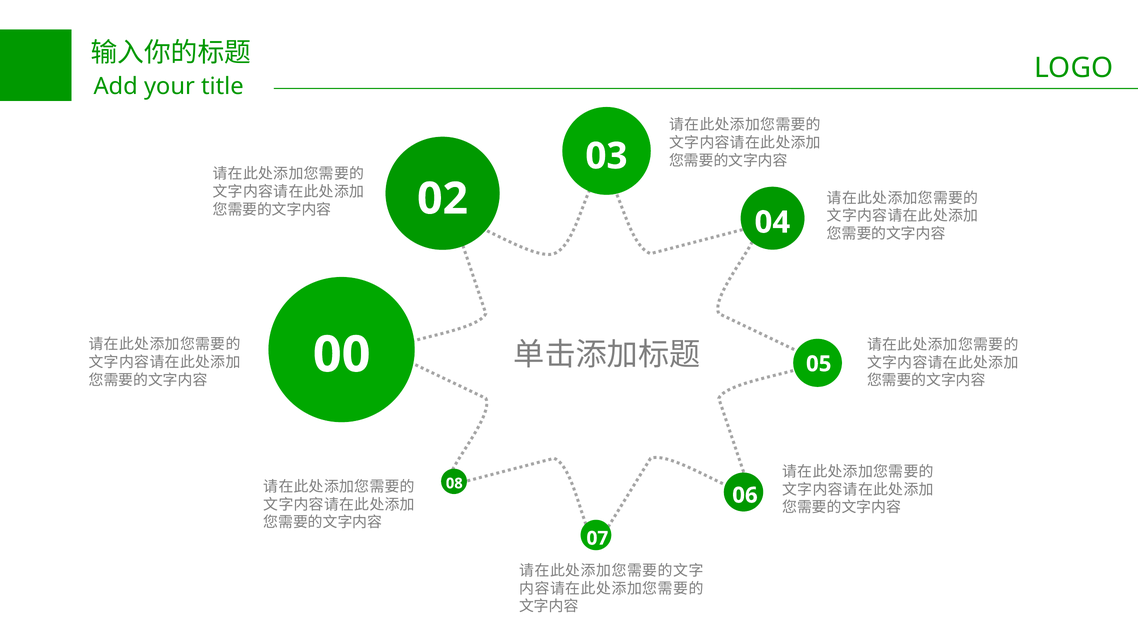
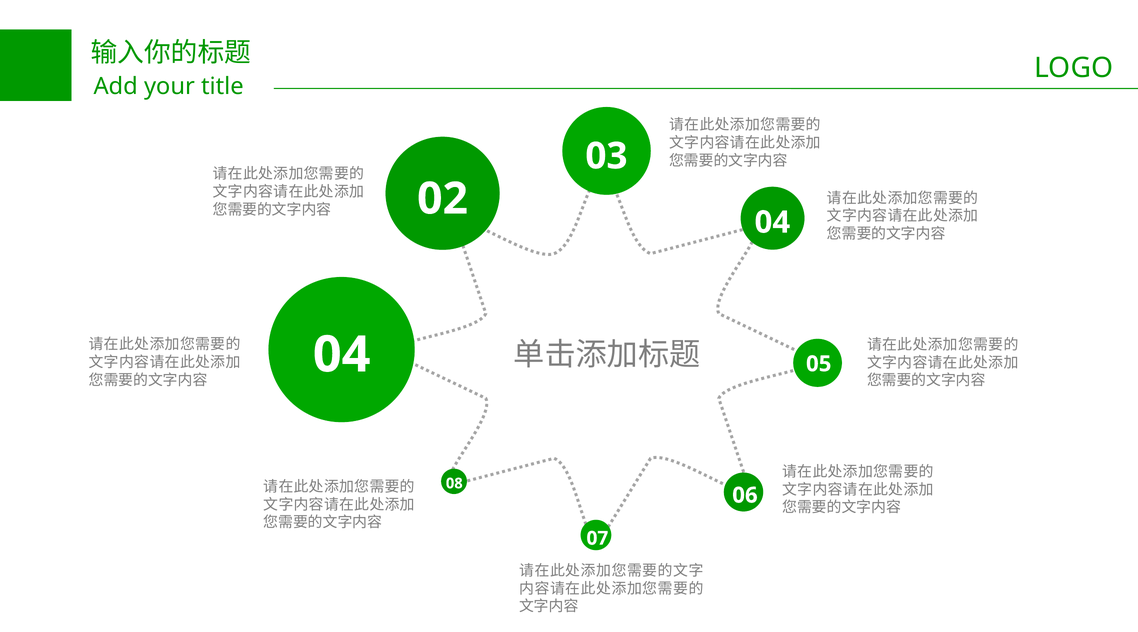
00: 00 -> 04 (342, 355)
